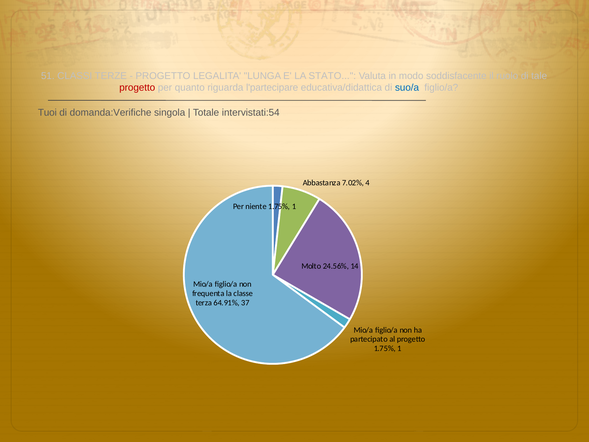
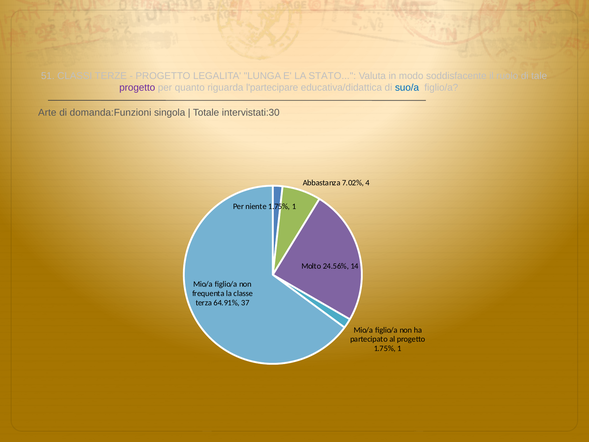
progetto colour: red -> purple (137, 88)
Tuoi: Tuoi -> Arte (47, 113)
domanda:Verifiche: domanda:Verifiche -> domanda:Funzioni (111, 113)
intervistati:54: intervistati:54 -> intervistati:30 (251, 113)
